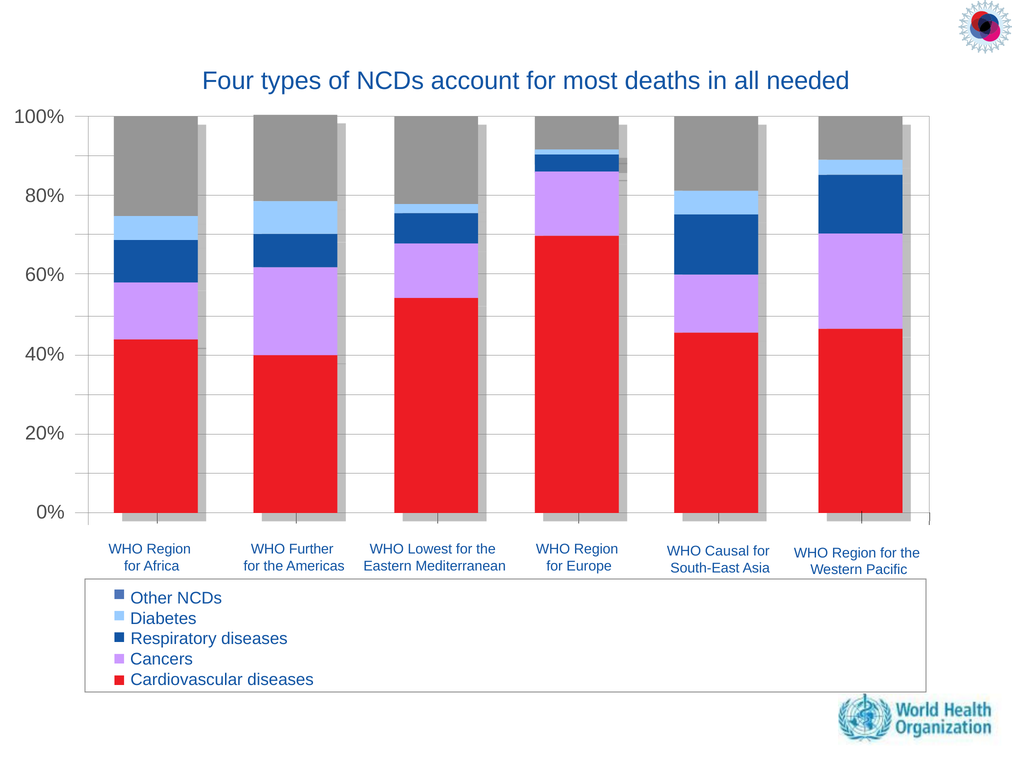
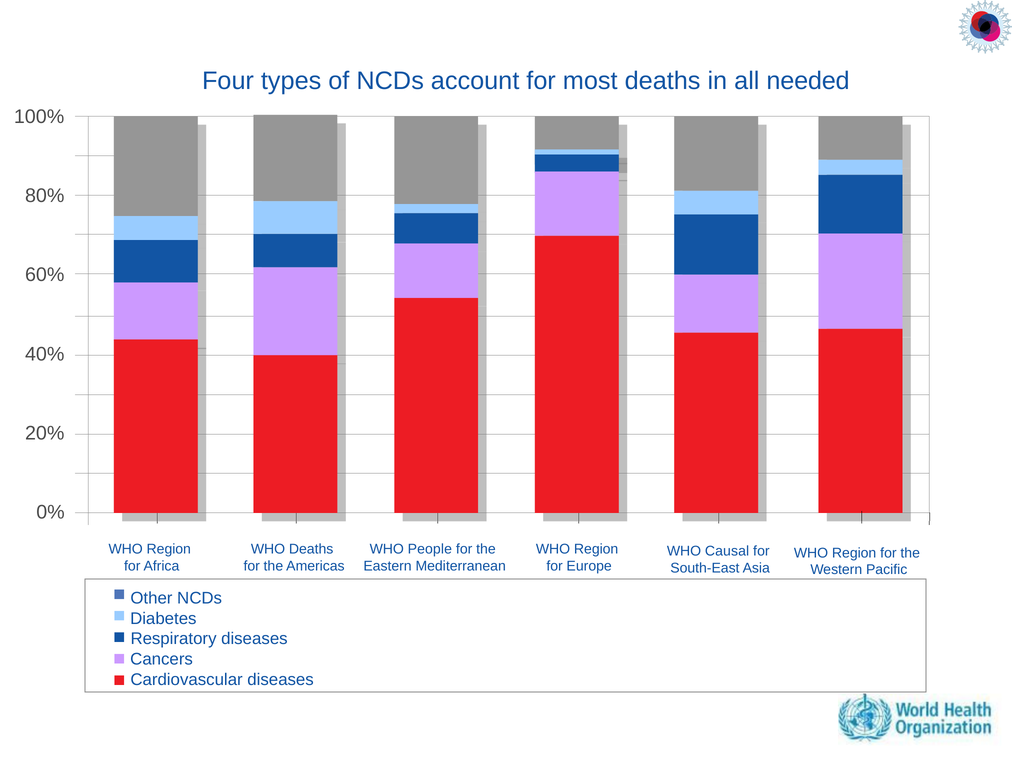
WHO Further: Further -> Deaths (311, 549)
Lowest: Lowest -> People (430, 549)
